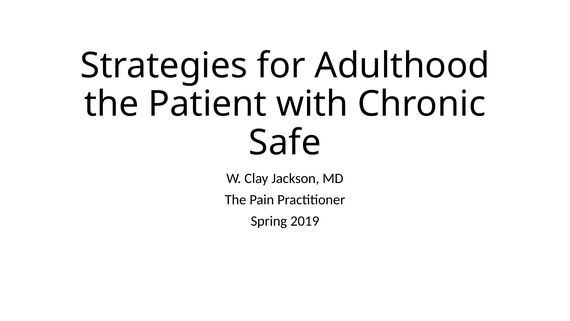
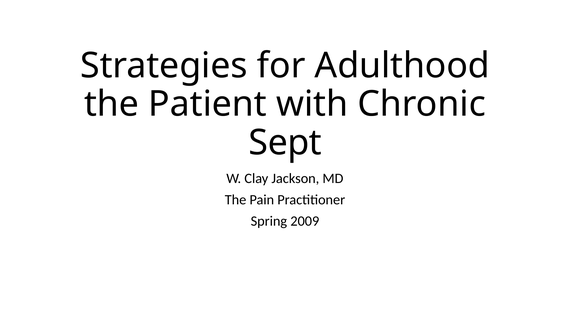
Safe: Safe -> Sept (285, 142)
2019: 2019 -> 2009 (305, 221)
